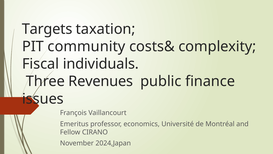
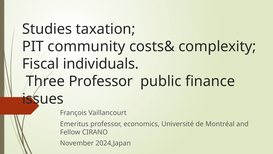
Targets: Targets -> Studies (47, 29)
Three Revenues: Revenues -> Professor (101, 81)
